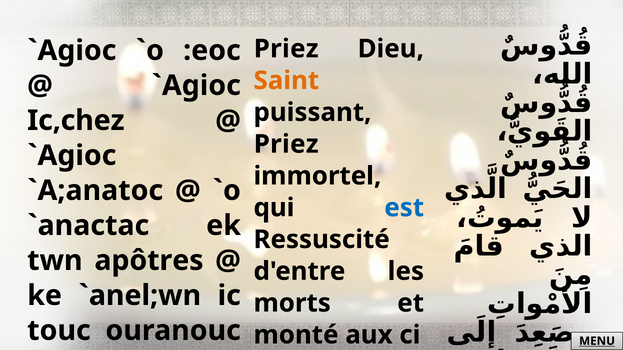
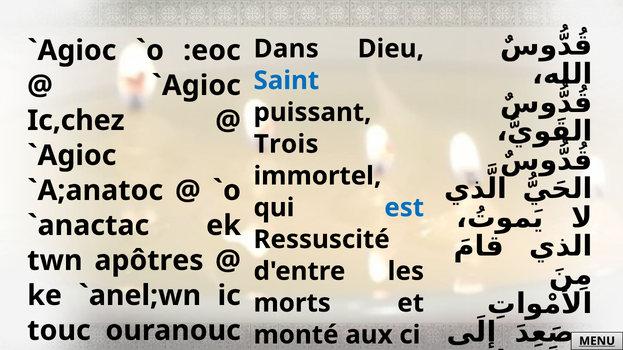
Priez: Priez -> Dans (286, 49)
Saint colour: orange -> blue (286, 81)
Priez: Priez -> Trois (286, 144)
